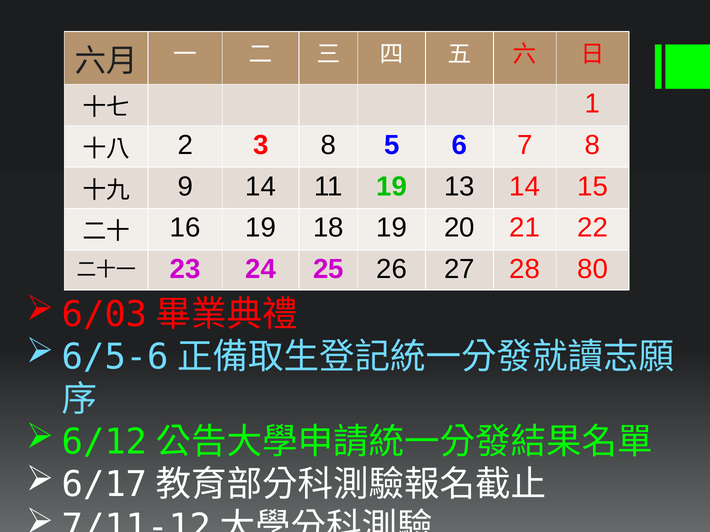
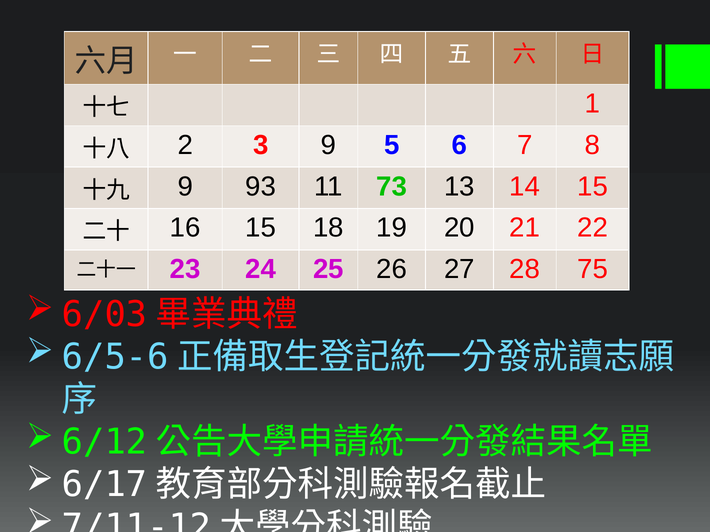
3 8: 8 -> 9 (328, 145)
9 14: 14 -> 93 (261, 187)
11 19: 19 -> 73 (392, 187)
16 19: 19 -> 15 (261, 228)
80: 80 -> 75 (593, 270)
